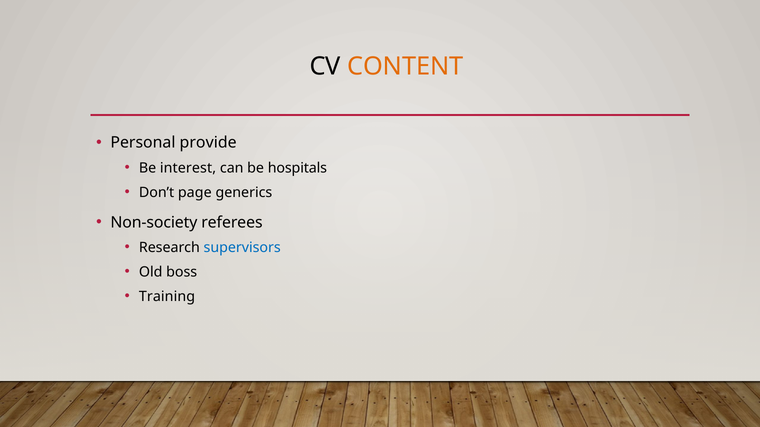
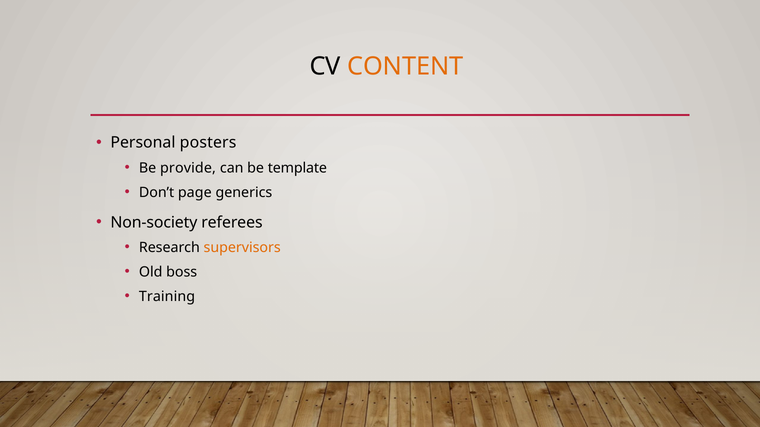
provide: provide -> posters (208, 143)
interest: interest -> provide (188, 168)
hospitals: hospitals -> template (297, 168)
supervisors colour: blue -> orange (242, 248)
